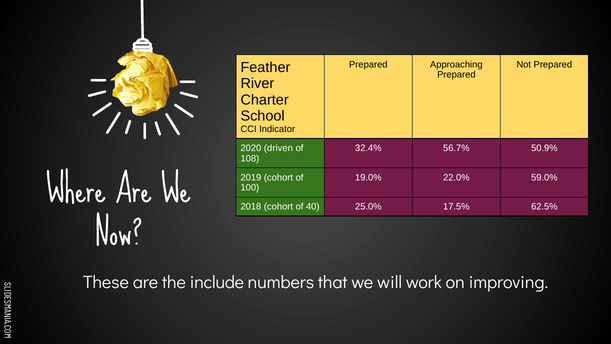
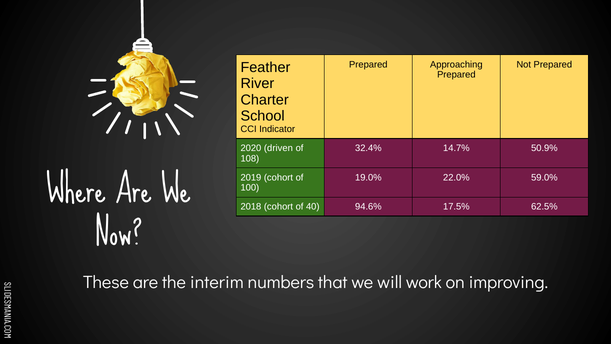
56.7%: 56.7% -> 14.7% (456, 148)
25.0%: 25.0% -> 94.6% (368, 207)
include: include -> interim (217, 282)
